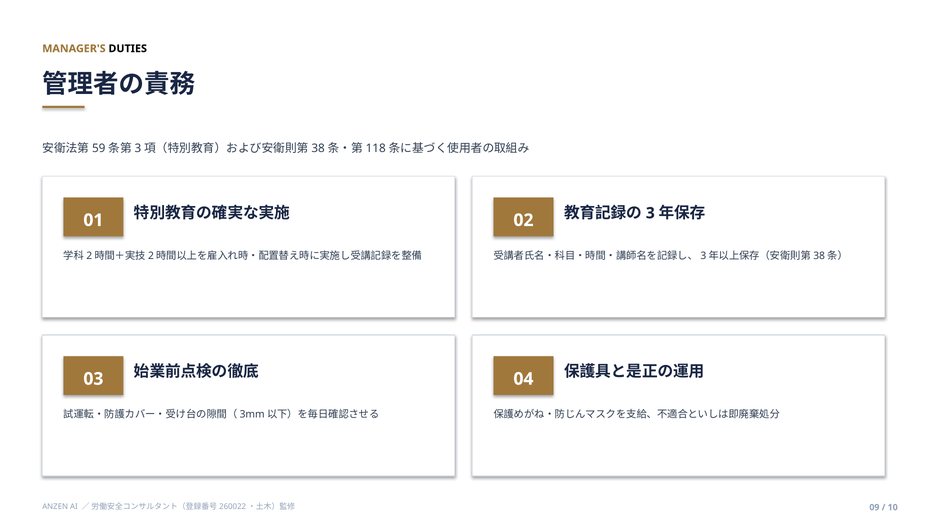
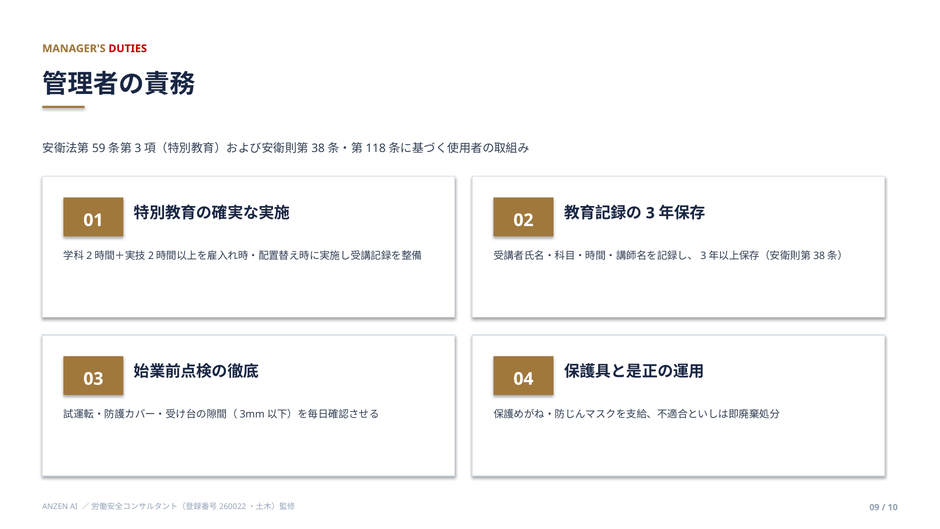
DUTIES colour: black -> red (128, 49)
